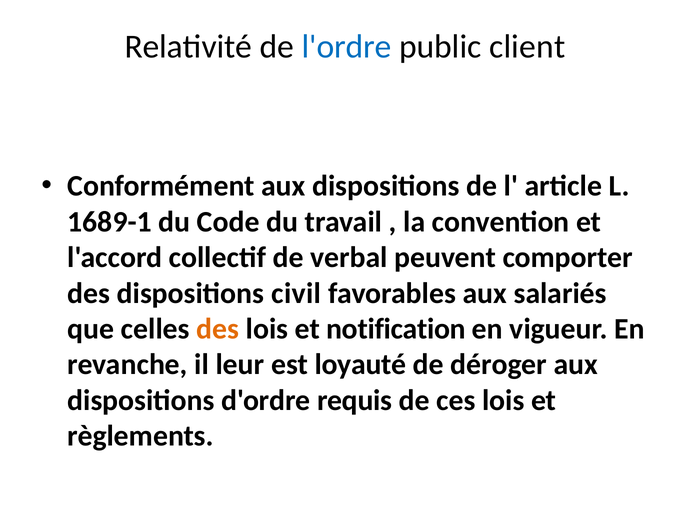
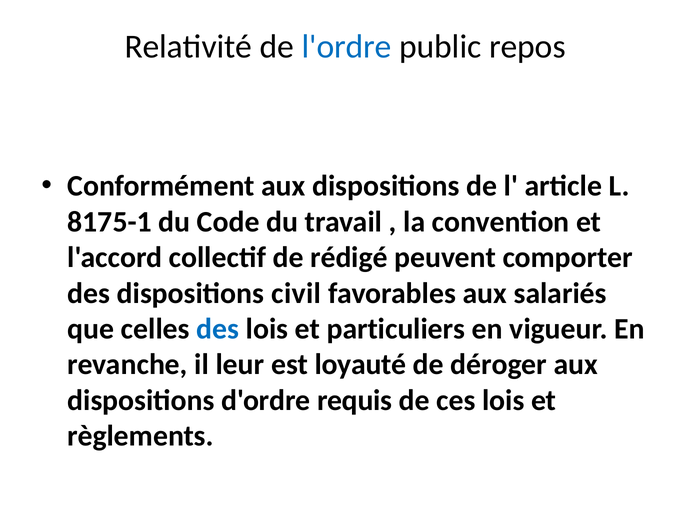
client: client -> repos (527, 47)
1689-1: 1689-1 -> 8175-1 (110, 222)
verbal: verbal -> rédigé (349, 258)
des colour: orange -> blue (218, 329)
notification: notification -> particuliers (396, 329)
